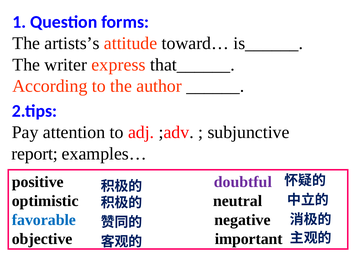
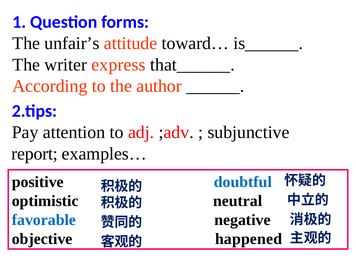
artists’s: artists’s -> unfair’s (72, 43)
doubtful colour: purple -> blue (243, 182)
important: important -> happened (249, 239)
